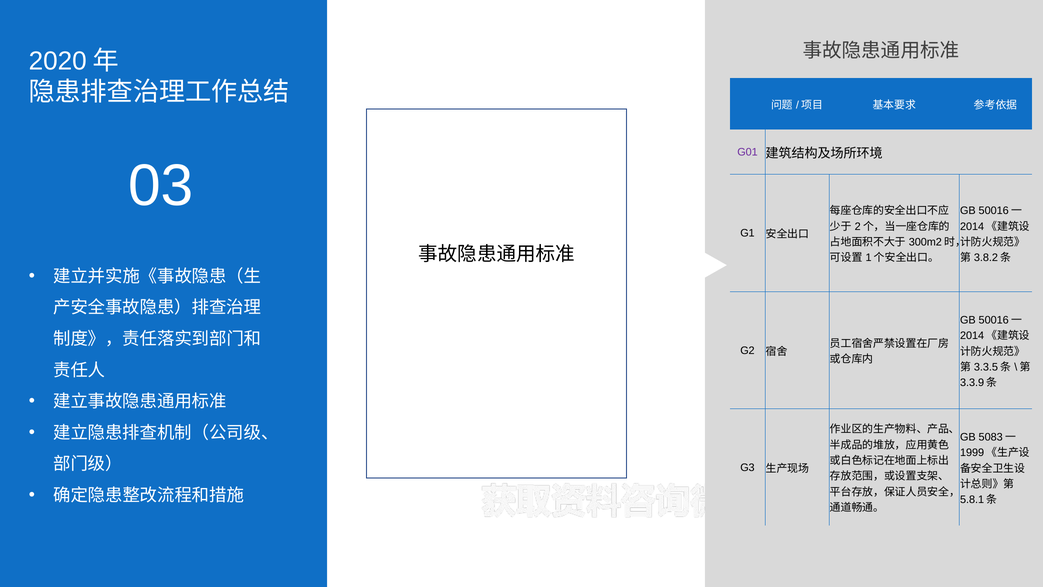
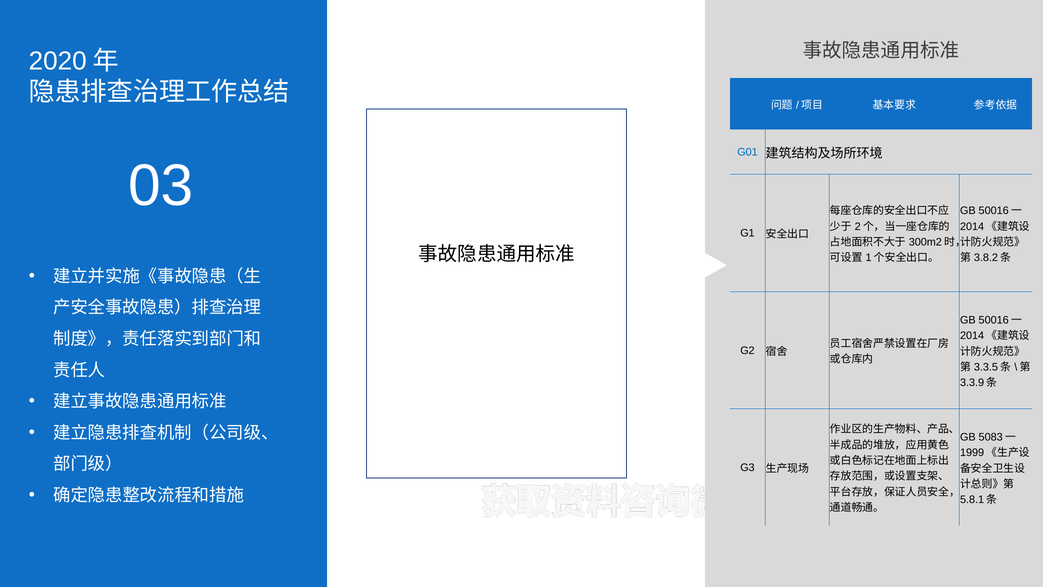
G01 colour: purple -> blue (748, 152)
